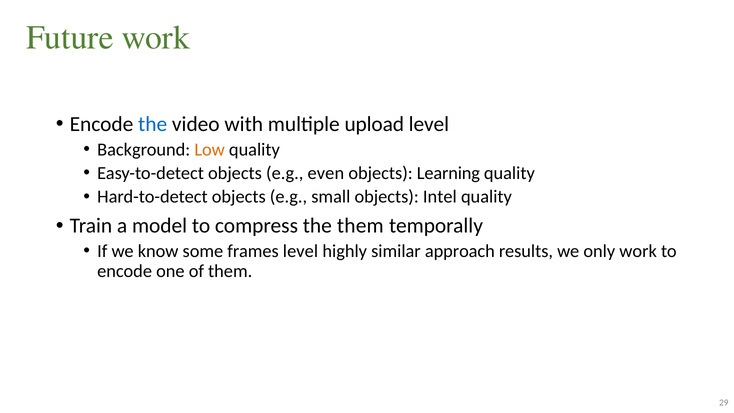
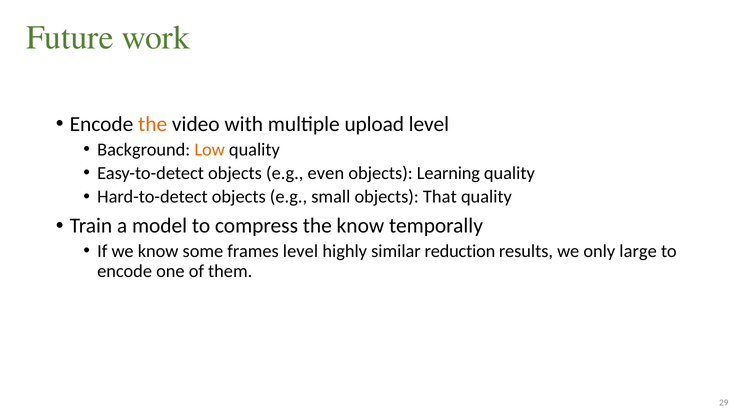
the colour: blue -> orange (153, 124)
Intel: Intel -> That (440, 197)
the them: them -> know (360, 226)
approach: approach -> reduction (460, 251)
only work: work -> large (638, 251)
